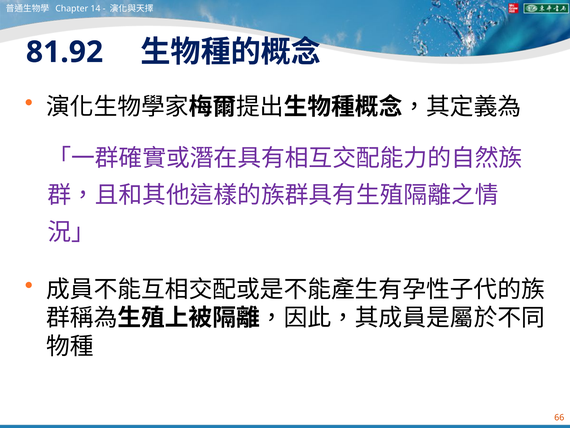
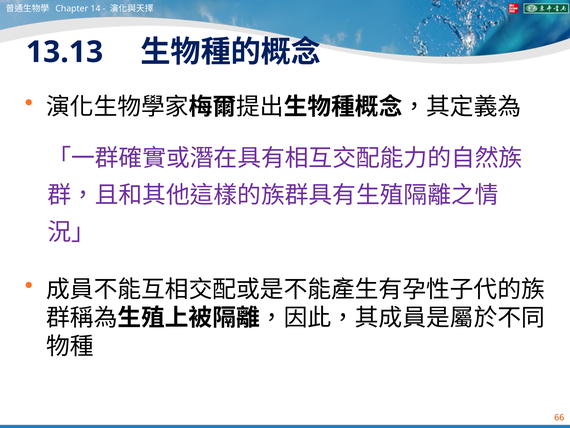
81.92: 81.92 -> 13.13 (65, 52)
